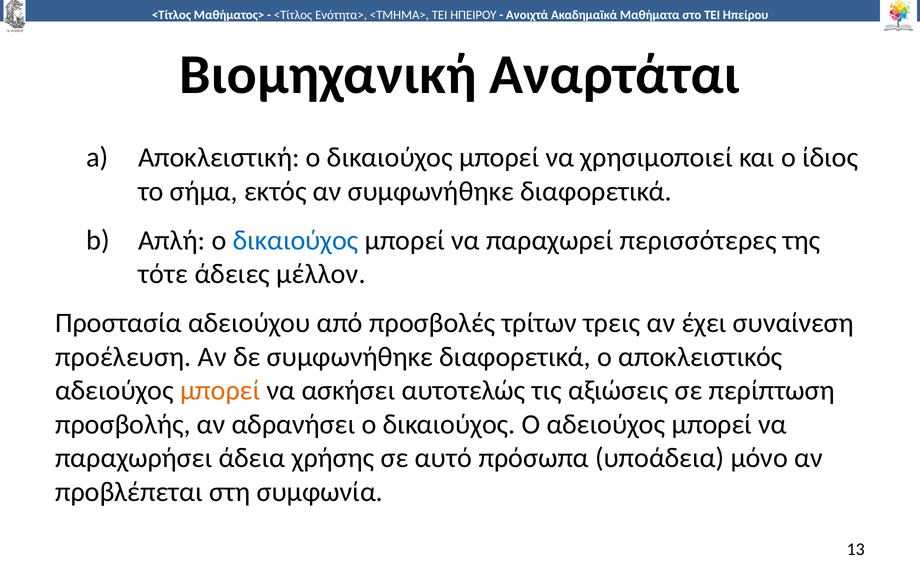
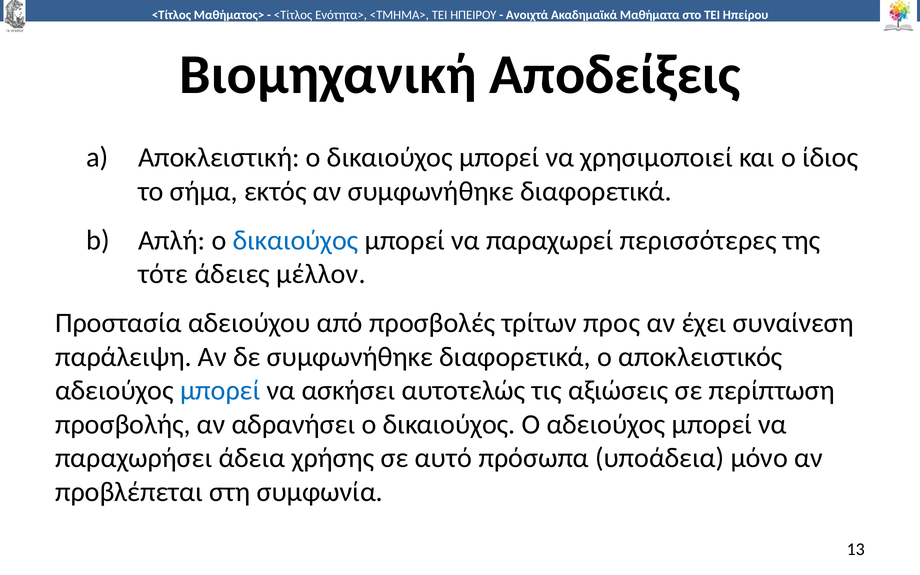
Αναρτάται: Αναρτάται -> Αποδείξεις (615, 75)
τρεις: τρεις -> προς (612, 323)
προέλευση: προέλευση -> παράλειψη (123, 357)
μπορεί colour: orange -> blue (220, 391)
